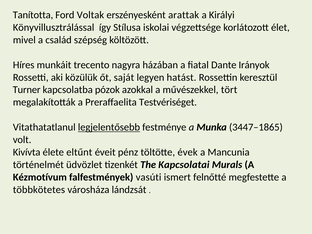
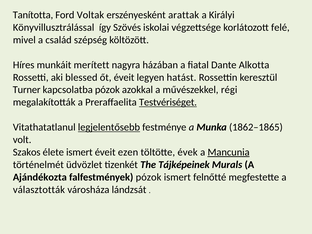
Stílusa: Stílusa -> Szövés (127, 27)
élet: élet -> felé (280, 27)
trecento: trecento -> merített (91, 65)
Irányok: Irányok -> Alkotta (254, 65)
közülük: közülük -> blessed (81, 77)
őt saját: saját -> éveit (124, 77)
tört: tört -> régi (229, 90)
Testvériséget underline: none -> present (168, 102)
3447–1865: 3447–1865 -> 1862–1865 (256, 127)
Kivívta: Kivívta -> Szakos (27, 152)
élete eltűnt: eltűnt -> ismert (79, 152)
pénz: pénz -> ezen (128, 152)
Mancunia underline: none -> present (229, 152)
Kapcsolatai: Kapcsolatai -> Tájképeinek (184, 165)
Kézmotívum: Kézmotívum -> Ajándékozta (40, 177)
falfestmények vasúti: vasúti -> pózok (149, 177)
többkötetes: többkötetes -> választották (39, 190)
